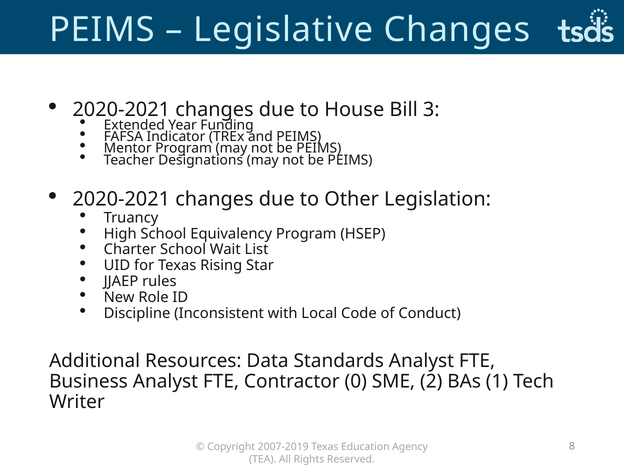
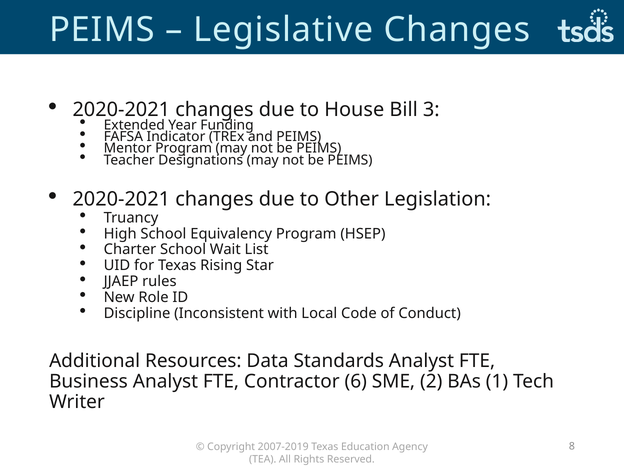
0: 0 -> 6 (356, 381)
